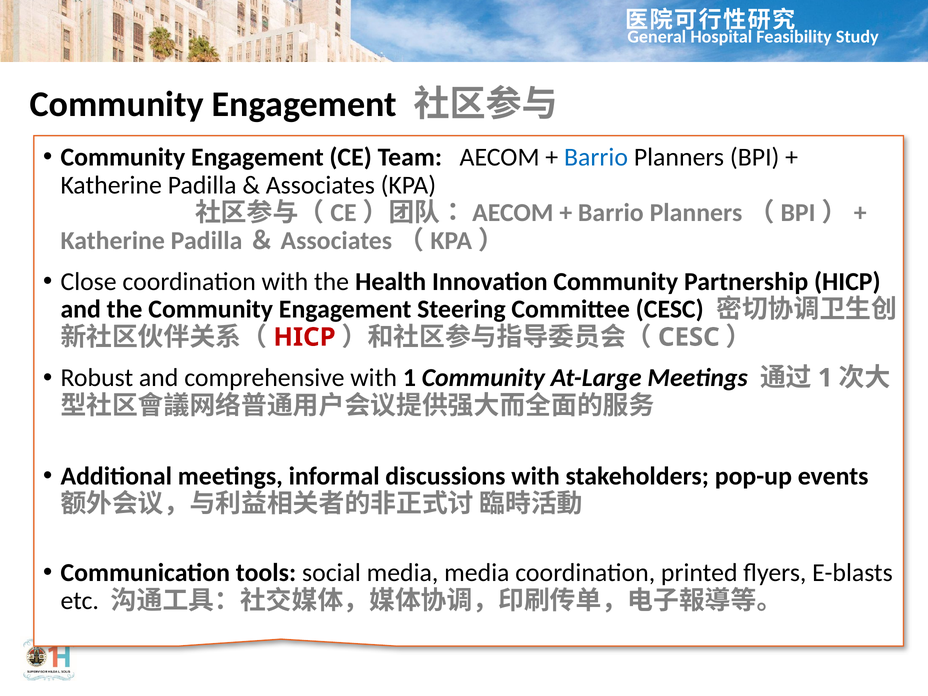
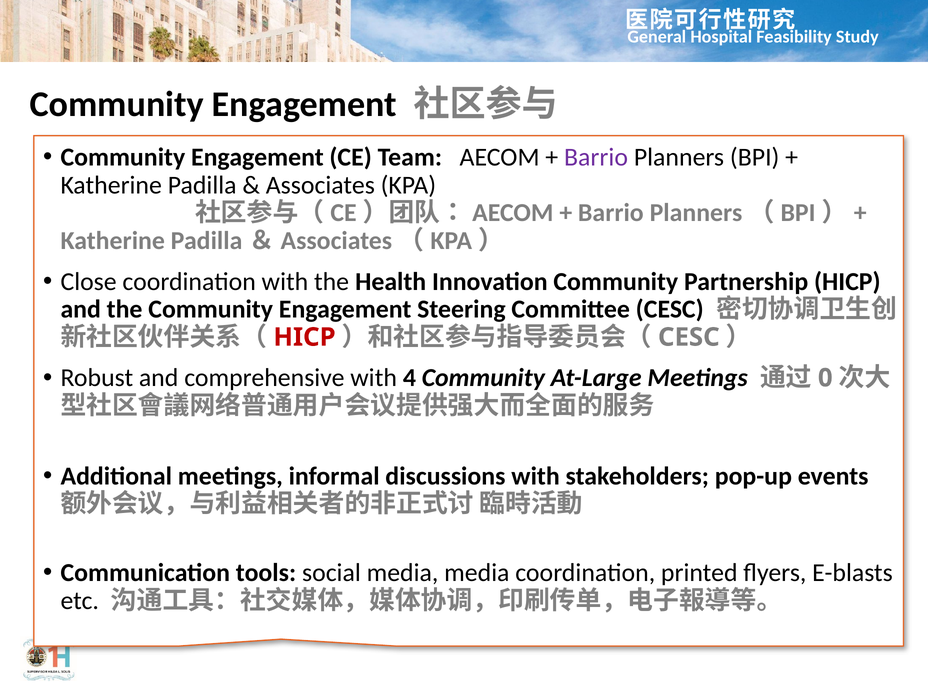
Barrio colour: blue -> purple (596, 157)
with 1: 1 -> 4 (409, 378)
1: 1 -> 0 (825, 378)
